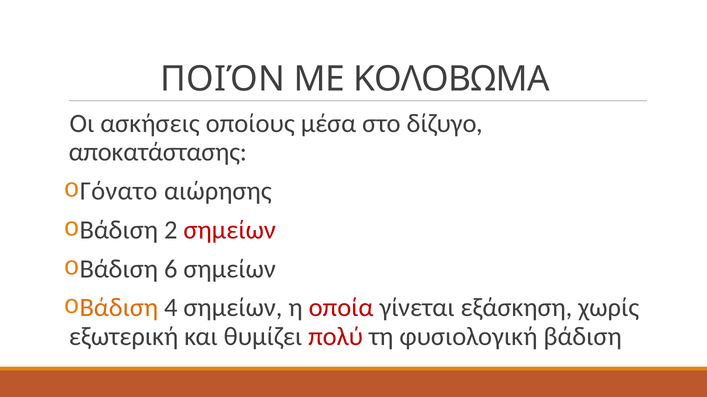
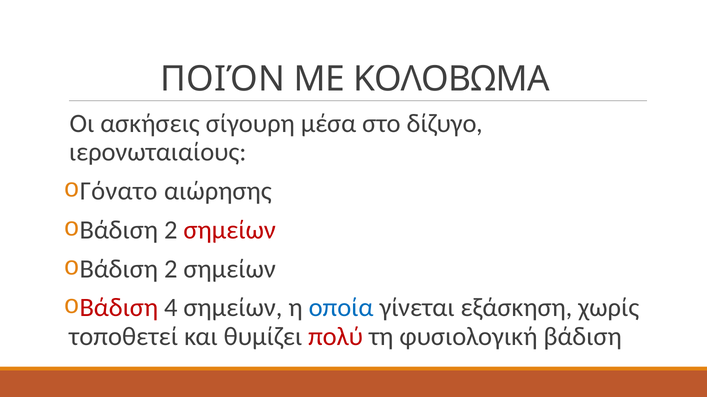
οποίους: οποίους -> σίγουρη (250, 124)
αποκατάστασης: αποκατάστασης -> ιερονωταιαίους (158, 152)
6: 6 -> 2 (171, 269)
Βάδιση colour: orange -> red (119, 308)
οποία colour: red -> blue (341, 308)
εξωτερική: εξωτερική -> τοποθετεί (124, 337)
